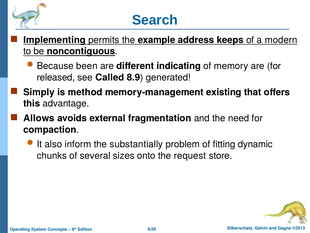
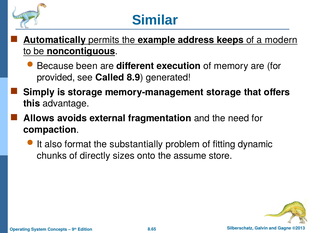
Search: Search -> Similar (155, 20)
Implementing: Implementing -> Automatically (55, 40)
indicating: indicating -> execution (179, 66)
released: released -> provided (56, 77)
is method: method -> storage (85, 92)
memory-management existing: existing -> storage (224, 92)
inform: inform -> format (78, 144)
several: several -> directly (95, 155)
request: request -> assume (190, 155)
